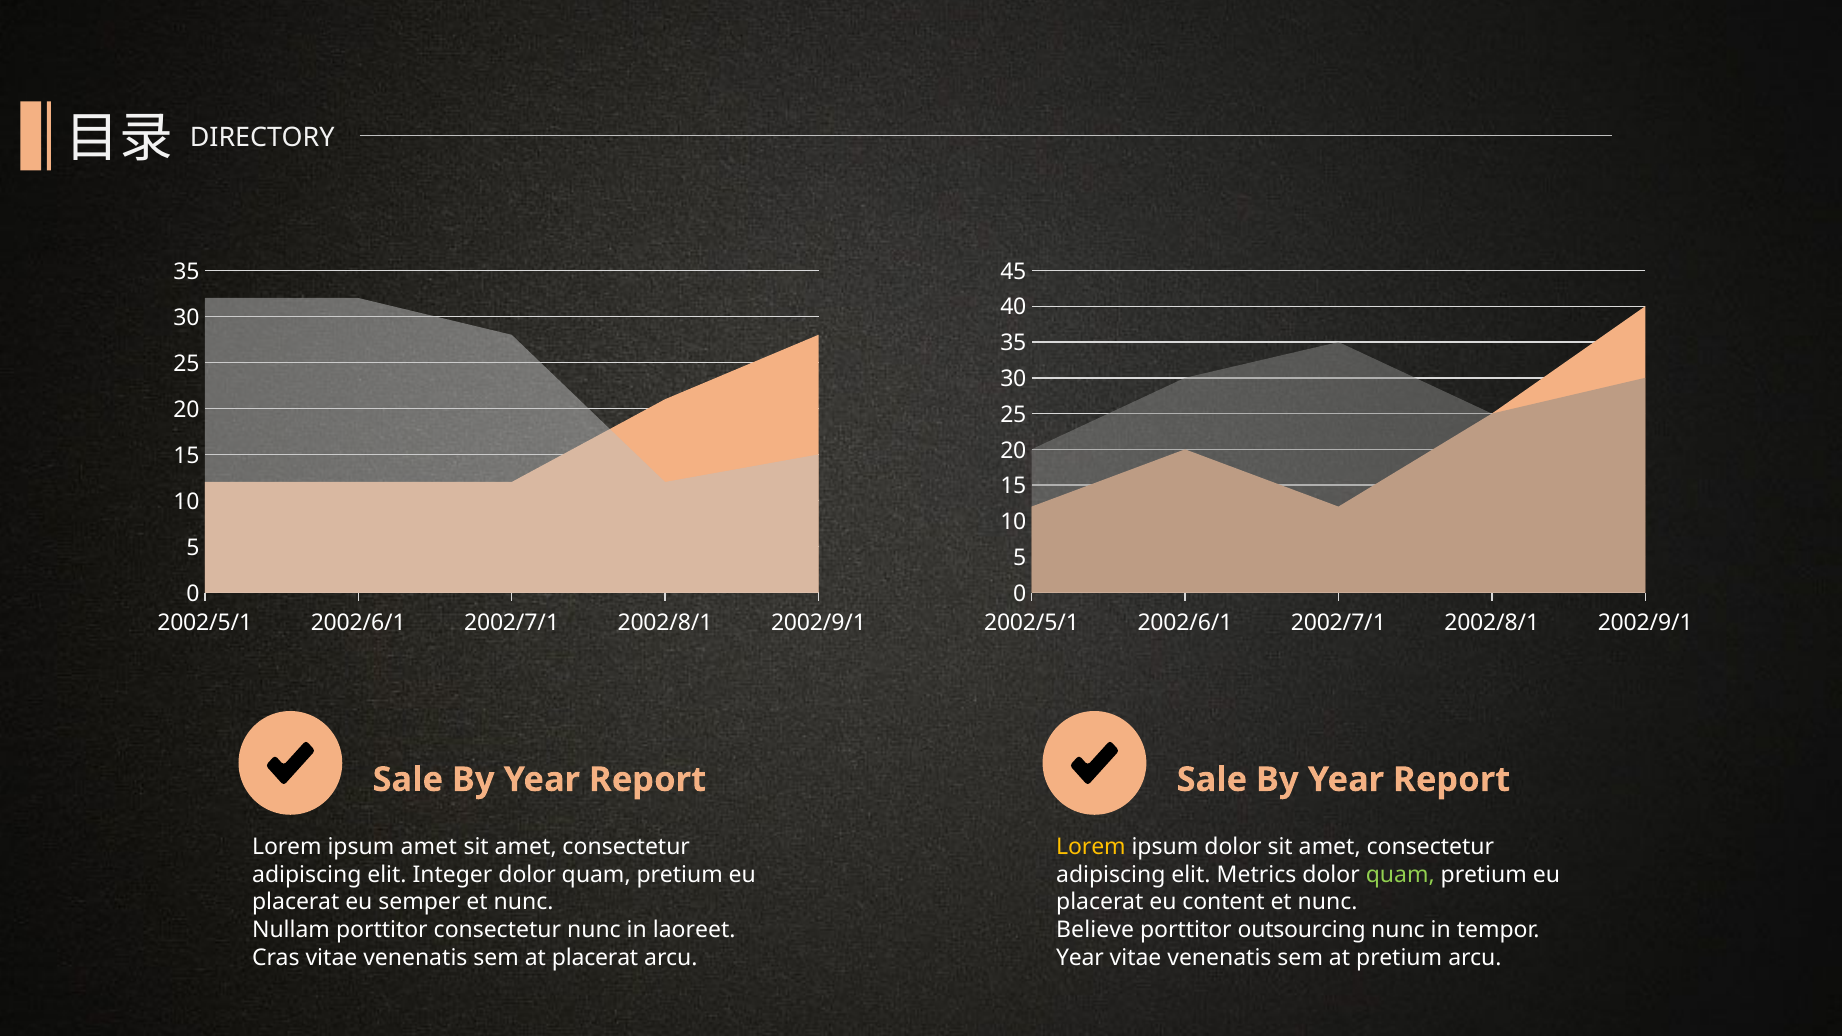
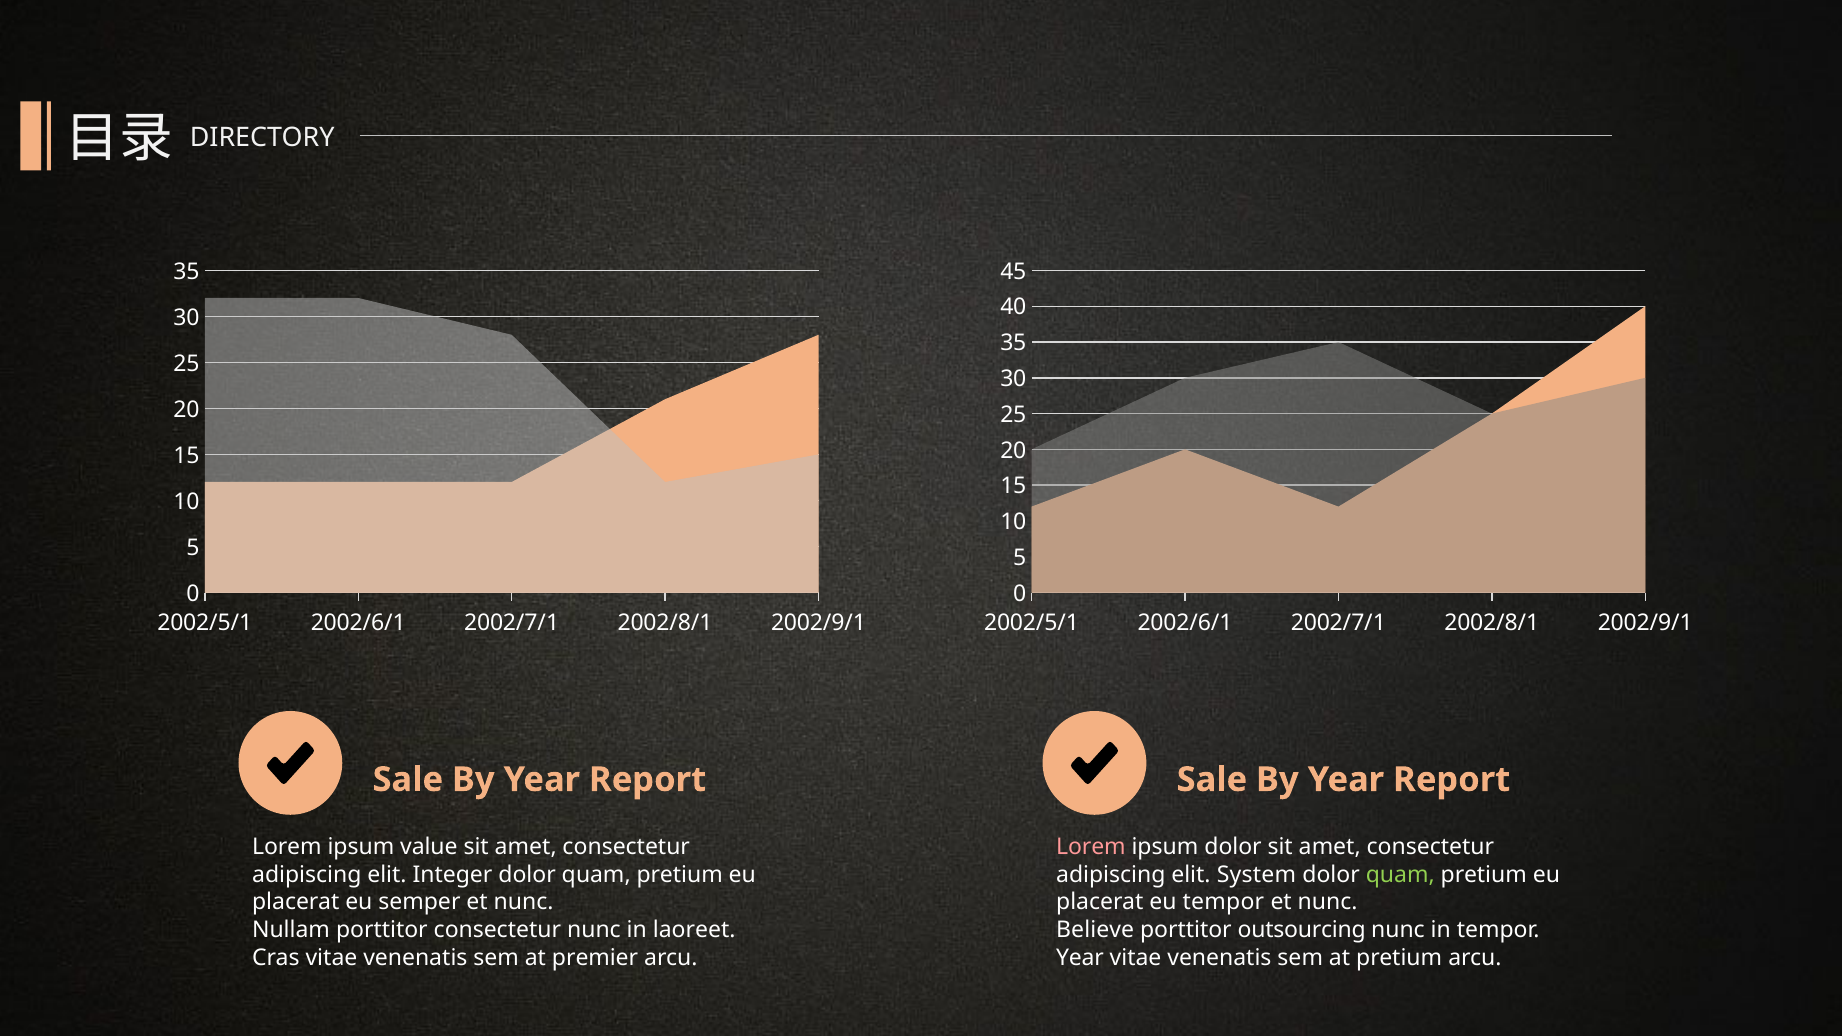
ipsum amet: amet -> value (429, 847)
Lorem colour: yellow -> pink (1091, 847)
Metrics: Metrics -> System (1256, 875)
eu content: content -> tempor (1223, 902)
at placerat: placerat -> premier (595, 958)
